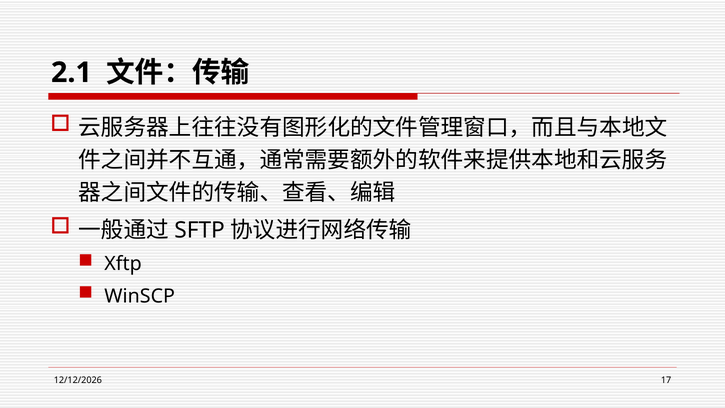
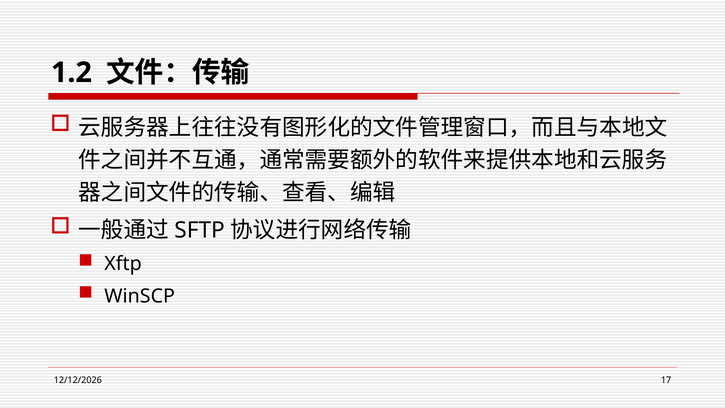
2.1: 2.1 -> 1.2 (71, 72)
